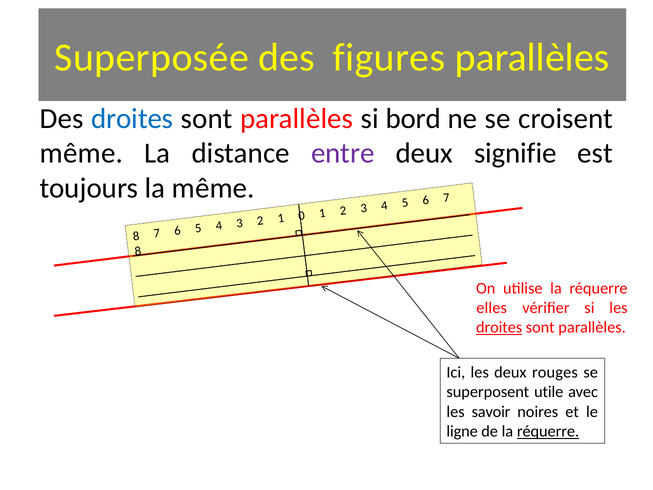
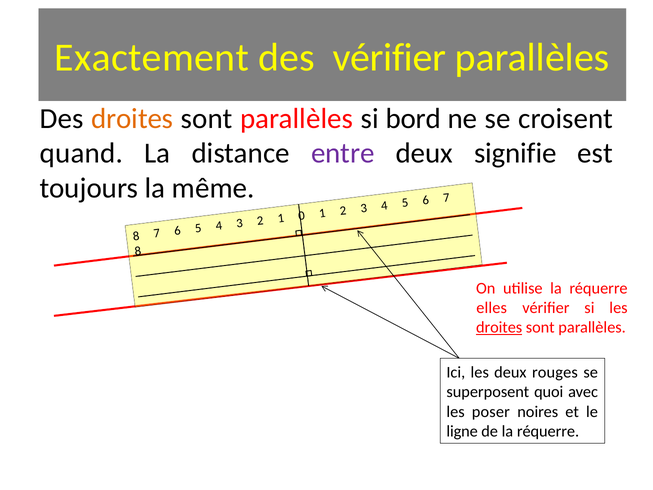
Superposée: Superposée -> Exactement (152, 57)
des figures: figures -> vérifier (389, 57)
droites colour: blue -> orange (132, 118)
même: même -> quand (81, 153)
utile: utile -> quoi (549, 392)
savoir: savoir -> poser (491, 411)
réquerre underline: present -> none (548, 431)
